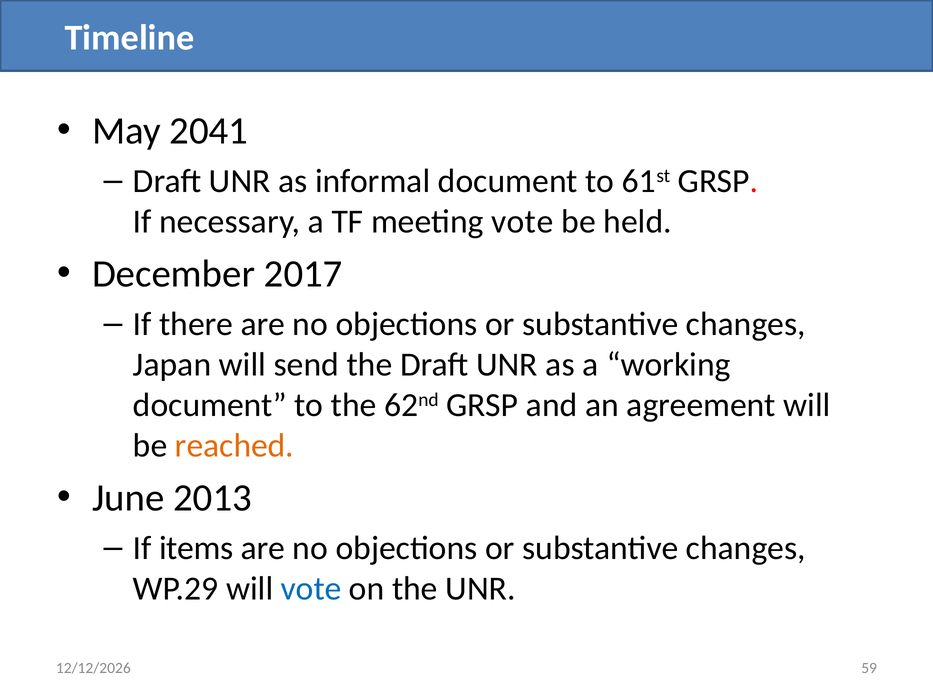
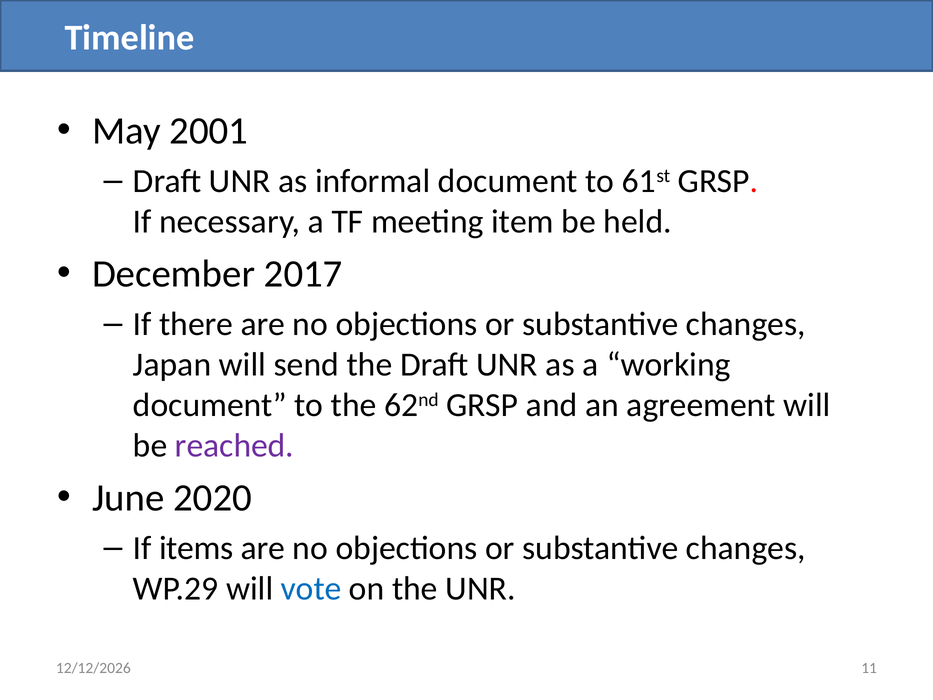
2041: 2041 -> 2001 (209, 131)
meeting vote: vote -> item (522, 222)
reached colour: orange -> purple (234, 445)
2013: 2013 -> 2020 (213, 498)
59: 59 -> 11 (869, 668)
